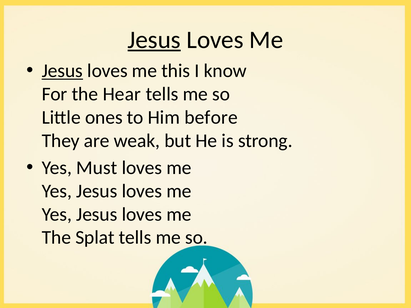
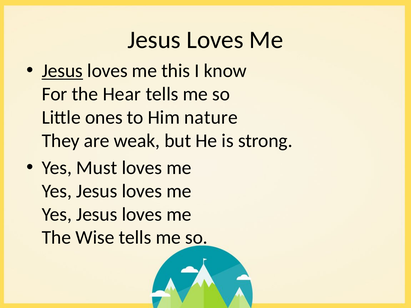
Jesus underline: present -> none (154, 40)
before: before -> nature (211, 117)
Splat: Splat -> Wise (95, 238)
